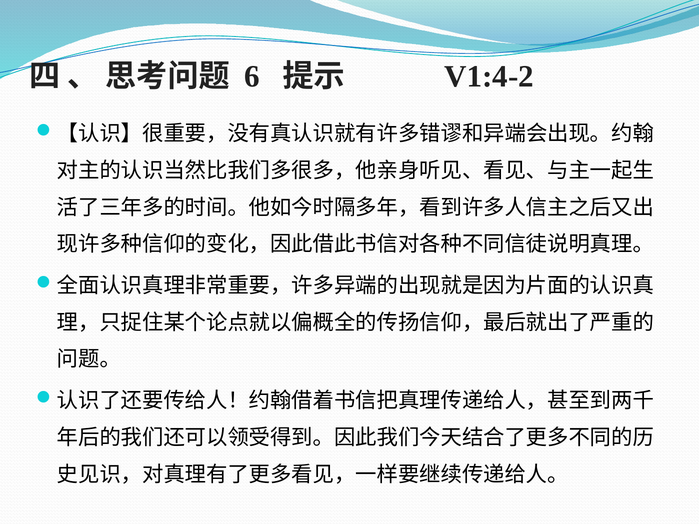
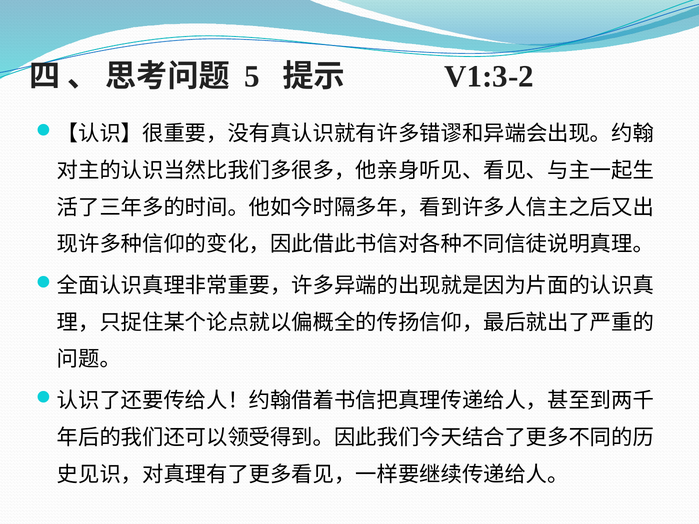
6: 6 -> 5 (252, 77)
V1:4-2: V1:4-2 -> V1:3-2 (489, 77)
